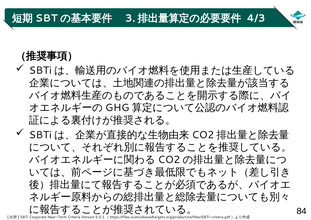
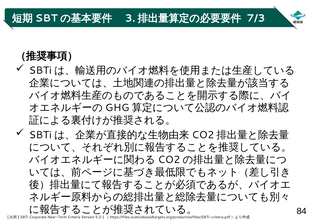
4/3: 4/3 -> 7/3 (256, 18)
